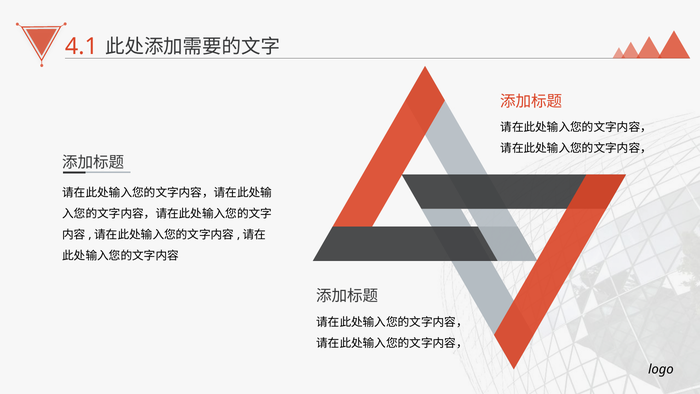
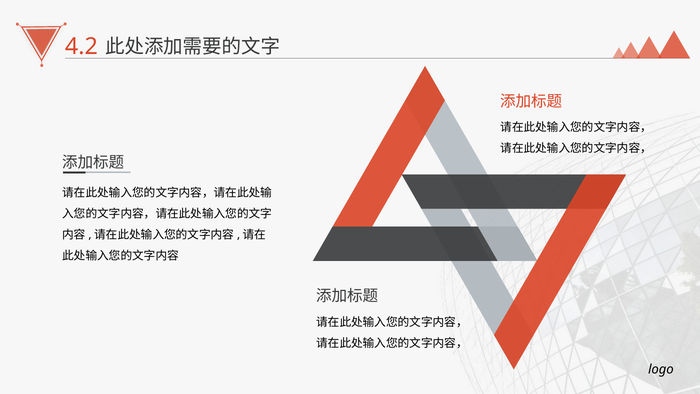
4.1: 4.1 -> 4.2 (81, 47)
